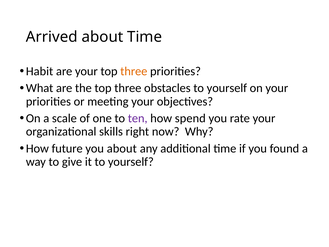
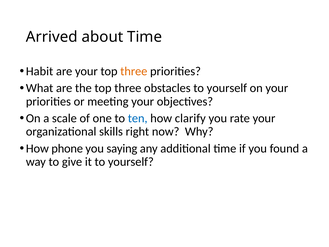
ten colour: purple -> blue (138, 118)
spend: spend -> clarify (190, 118)
future: future -> phone (67, 148)
you about: about -> saying (122, 148)
